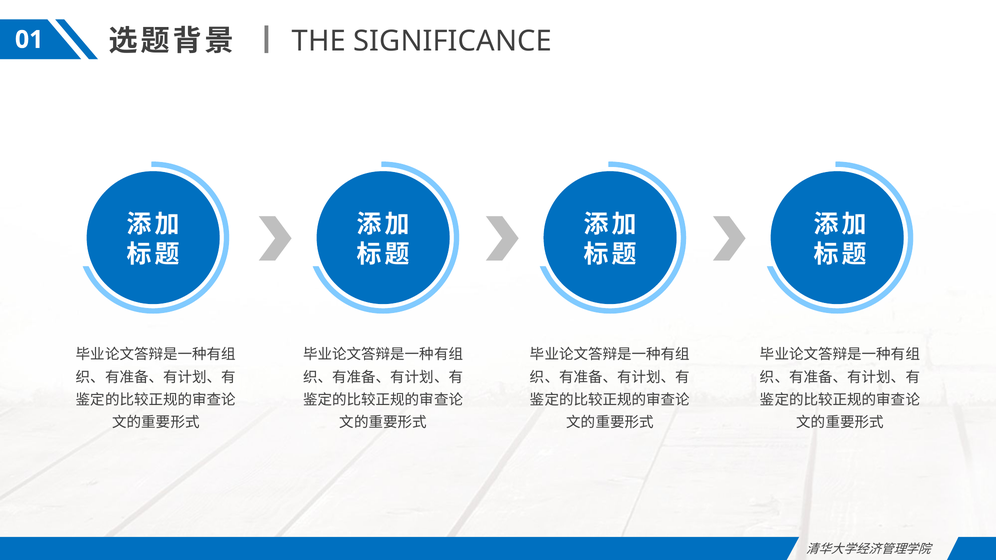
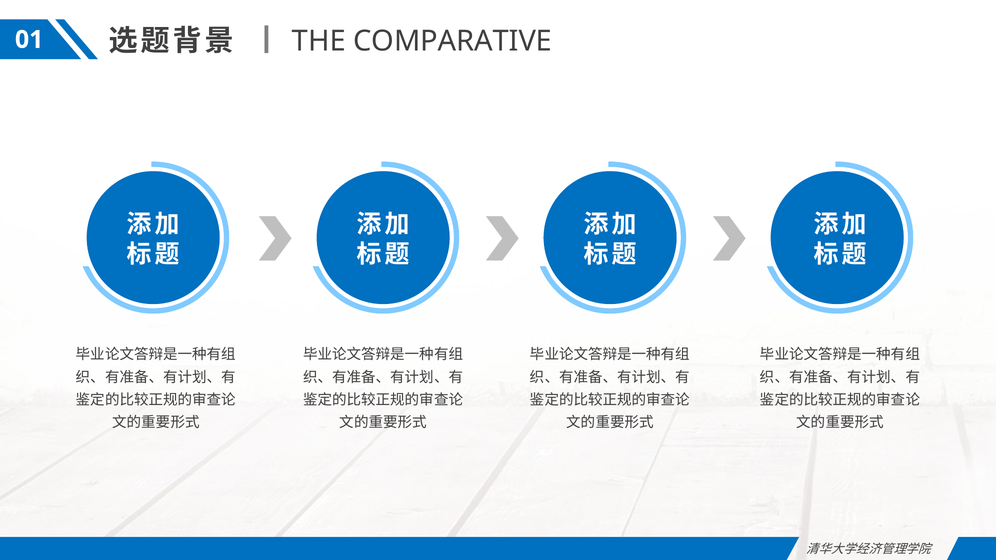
SIGNIFICANCE: SIGNIFICANCE -> COMPARATIVE (453, 41)
